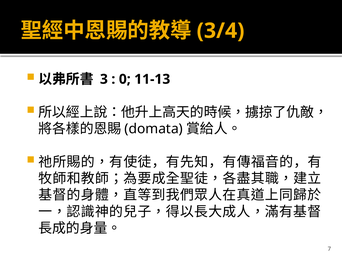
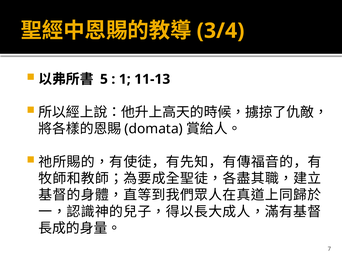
3: 3 -> 5 (104, 79)
0: 0 -> 1 (125, 79)
